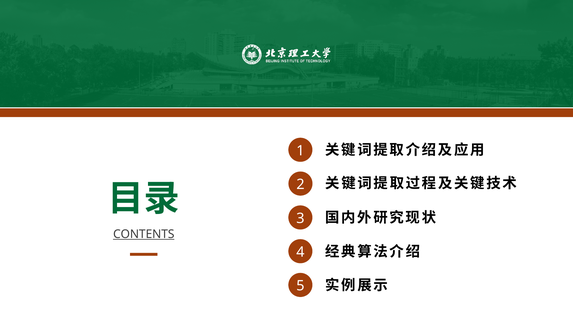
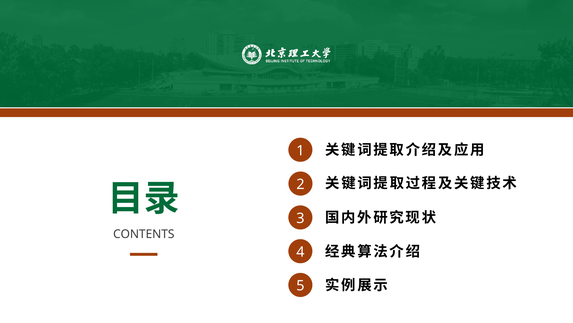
CONTENTS underline: present -> none (144, 234)
